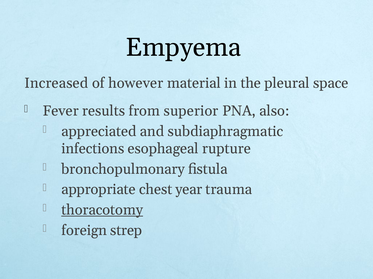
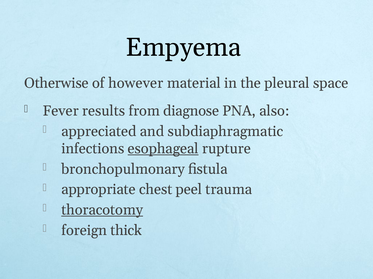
Increased: Increased -> Otherwise (56, 83)
superior: superior -> diagnose (191, 111)
esophageal underline: none -> present (163, 149)
year: year -> peel (189, 190)
strep: strep -> thick (126, 231)
